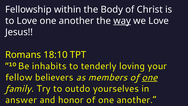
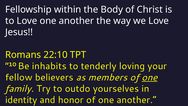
way underline: present -> none (122, 21)
18:10: 18:10 -> 22:10 (56, 55)
answer: answer -> identity (21, 100)
